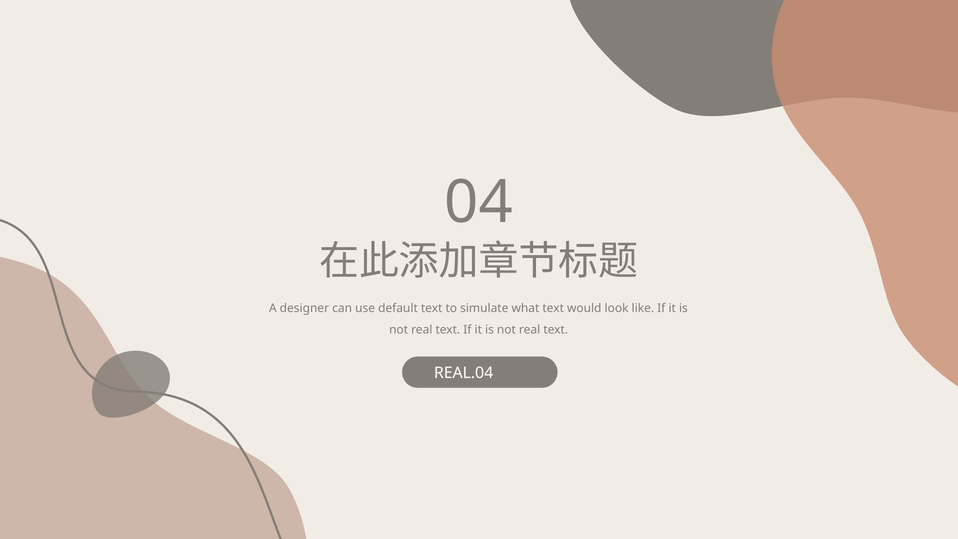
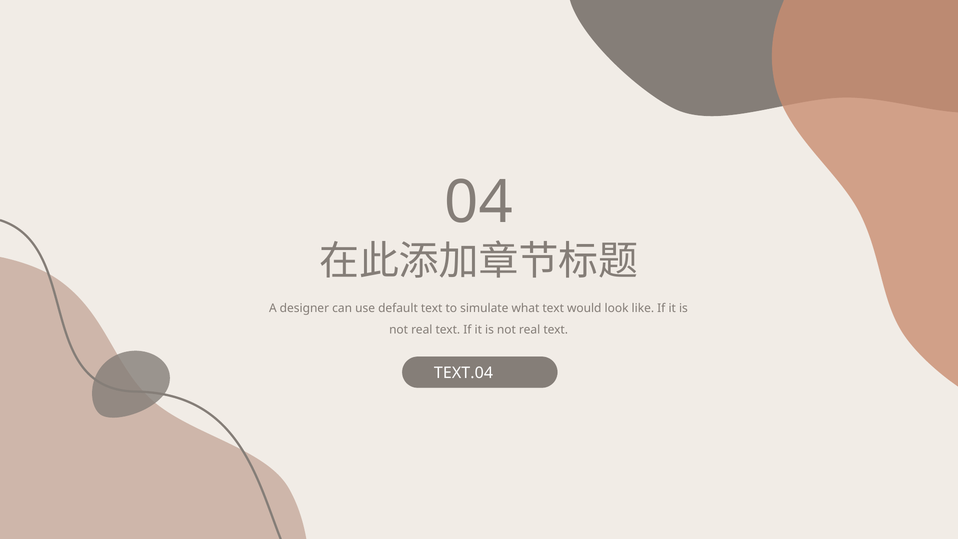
REAL.04: REAL.04 -> TEXT.04 (464, 373)
